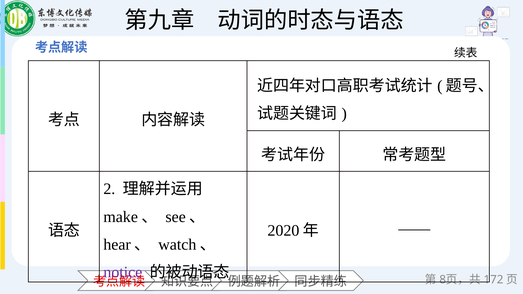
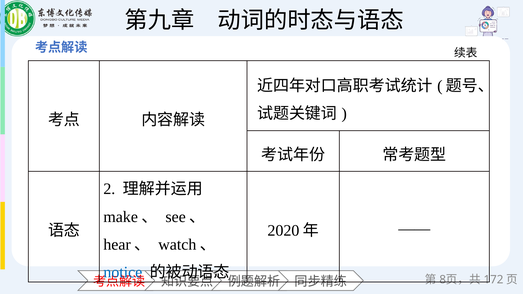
notice colour: purple -> blue (123, 272)
